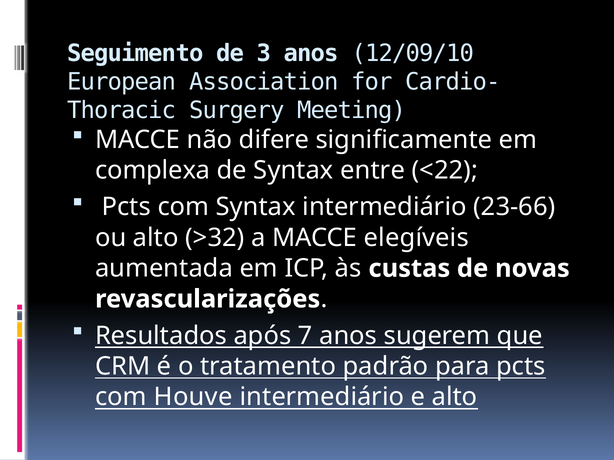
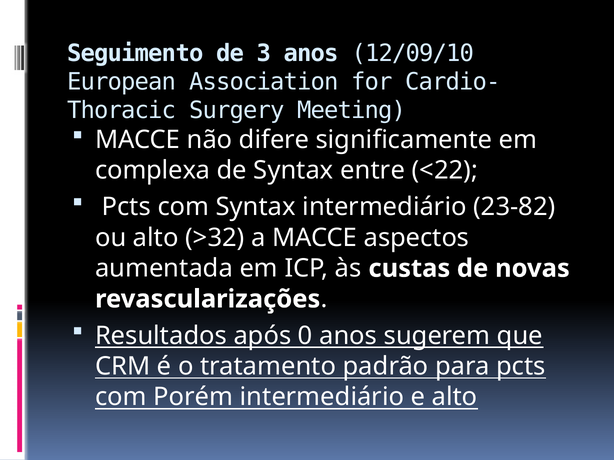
23-66: 23-66 -> 23-82 (514, 207)
elegíveis: elegíveis -> aspectos (416, 238)
7: 7 -> 0 (305, 336)
Houve: Houve -> Porém (193, 397)
